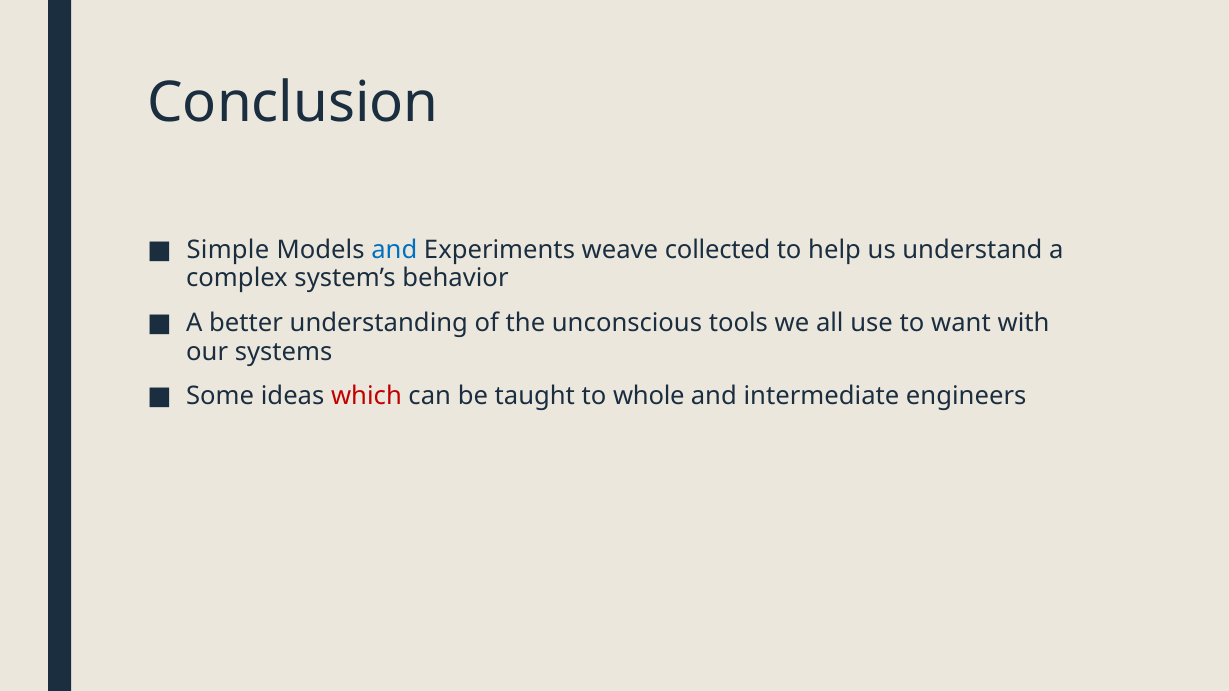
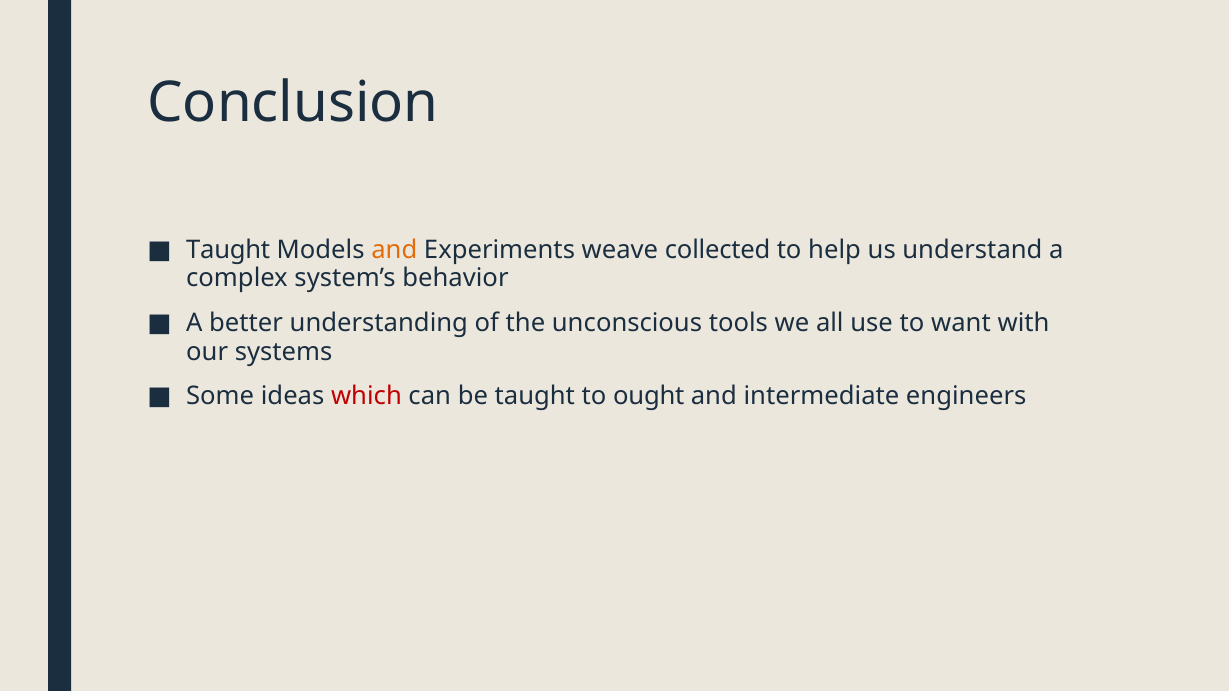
Simple: Simple -> Taught (228, 250)
and colour: blue -> orange (394, 250)
whole: whole -> ought (649, 396)
